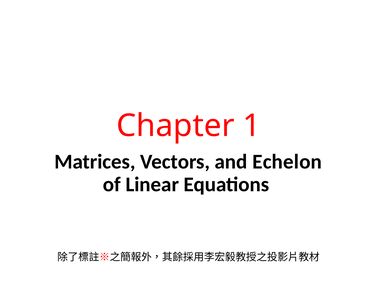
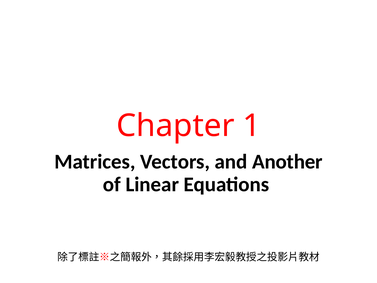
Echelon: Echelon -> Another (287, 162)
